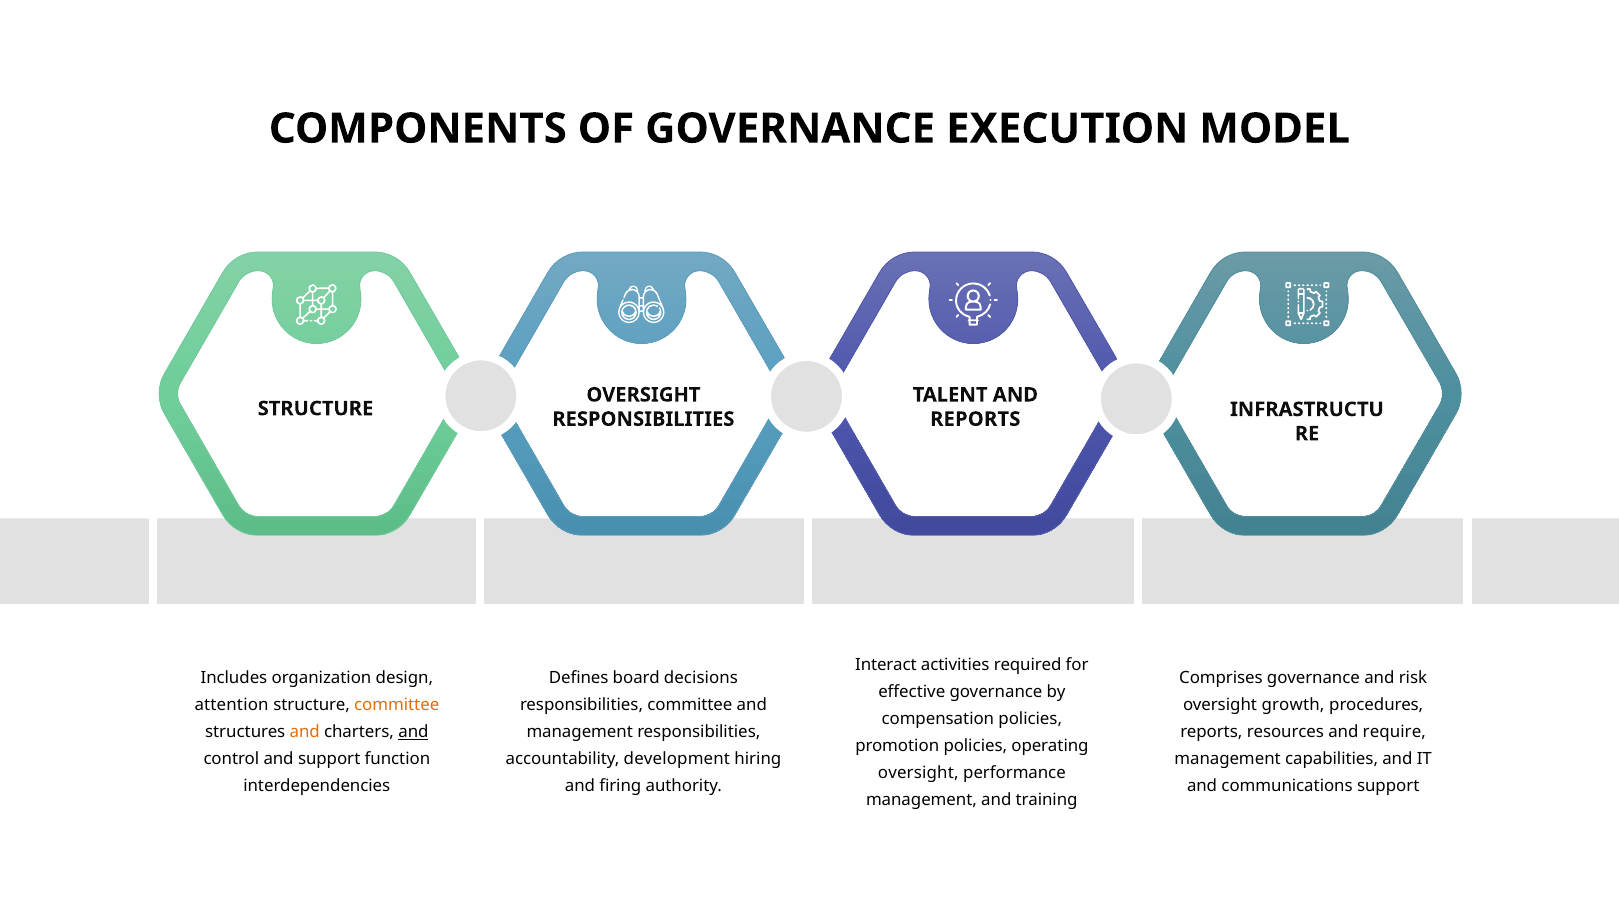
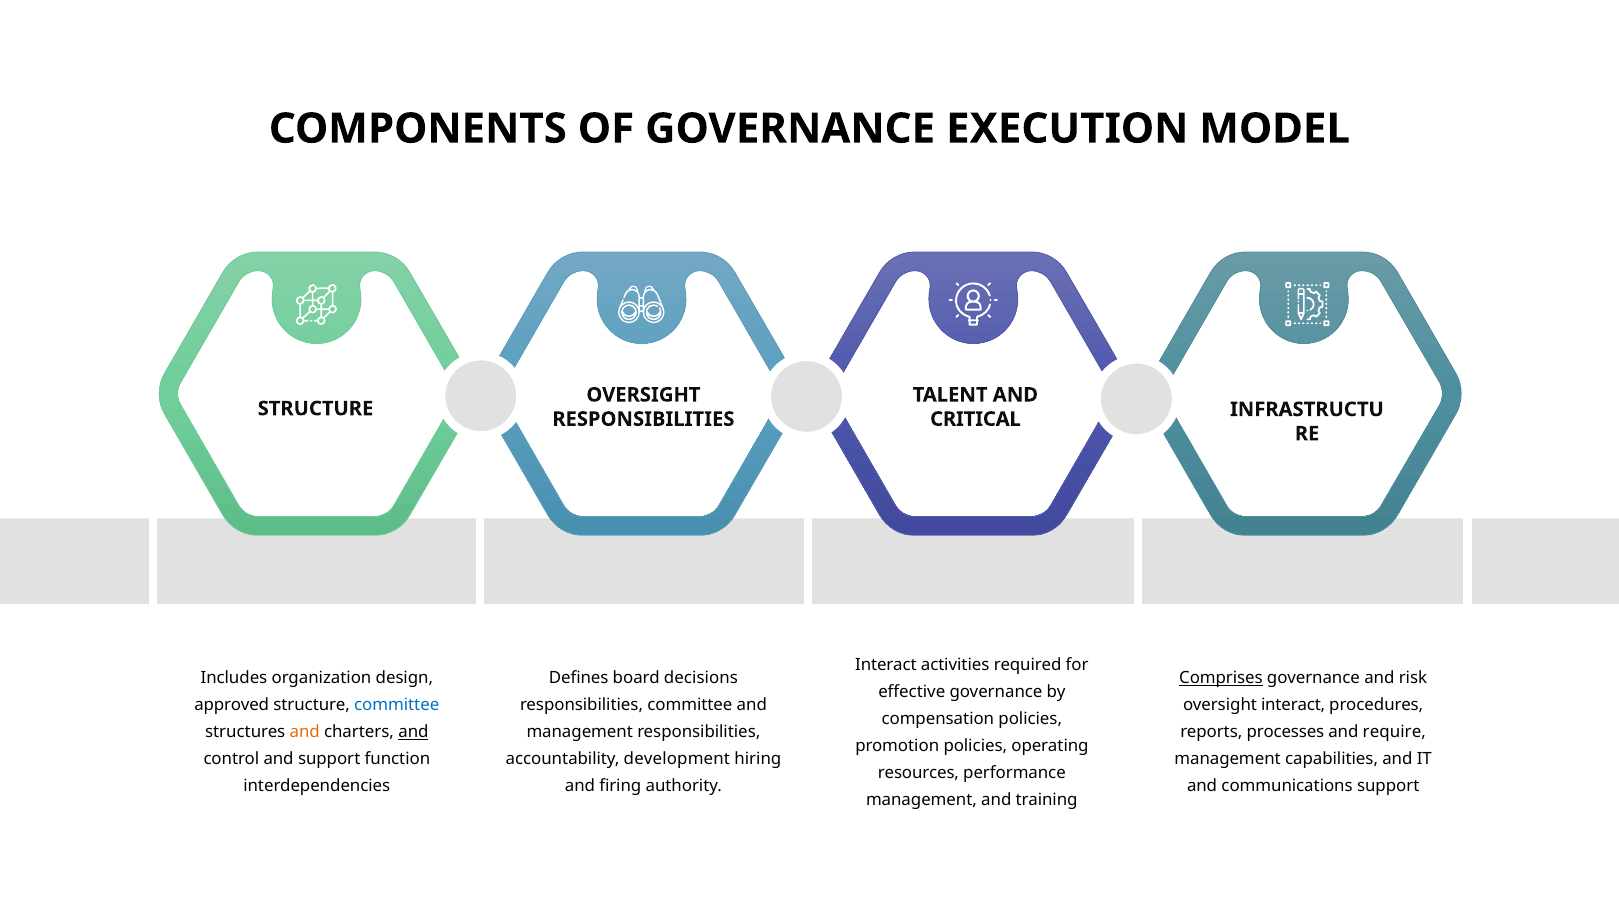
REPORTS: REPORTS -> CRITICAL (975, 419)
Comprises underline: none -> present (1221, 679)
attention: attention -> approved (232, 706)
committee colour: orange -> blue (397, 706)
oversight growth: growth -> interact (1293, 706)
resources: resources -> processes (1285, 733)
oversight: oversight -> resources (918, 774)
